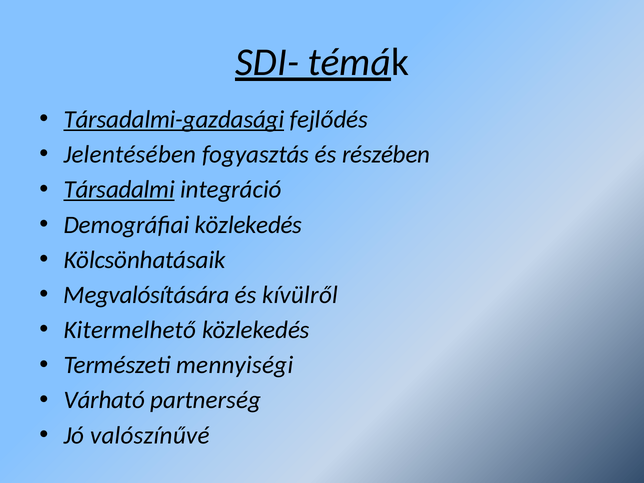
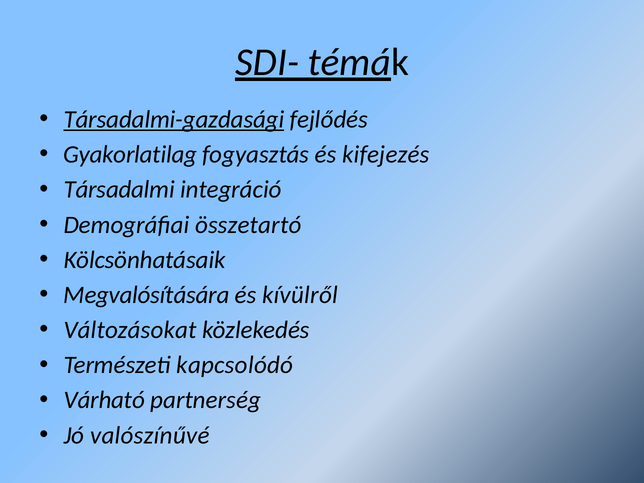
Jelentésében: Jelentésében -> Gyakorlatilag (130, 155)
részében: részében -> kifejezés (386, 155)
Társadalmi underline: present -> none (119, 190)
Demográfiai közlekedés: közlekedés -> összetartó (248, 225)
Kitermelhető: Kitermelhető -> Változásokat (130, 330)
mennyiségi: mennyiségi -> kapcsolódó (235, 365)
